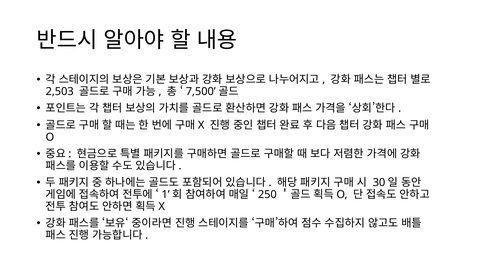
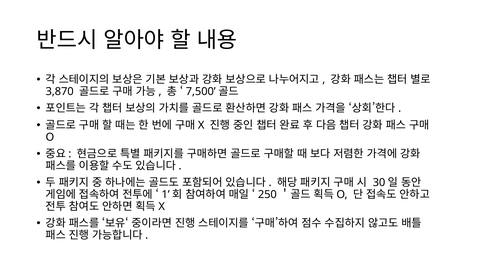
2,503: 2,503 -> 3,870 (60, 91)
